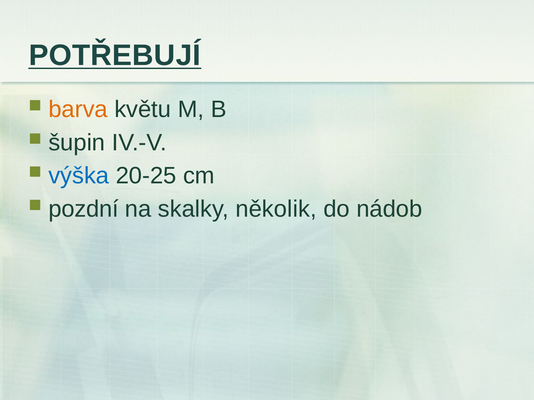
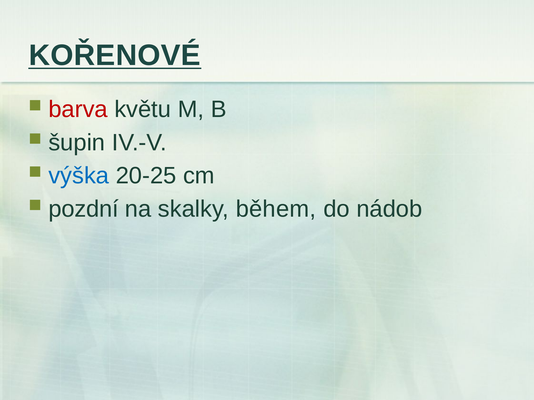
POTŘEBUJÍ: POTŘEBUJÍ -> KOŘENOVÉ (115, 55)
barva colour: orange -> red (78, 110)
několik: několik -> během (276, 209)
